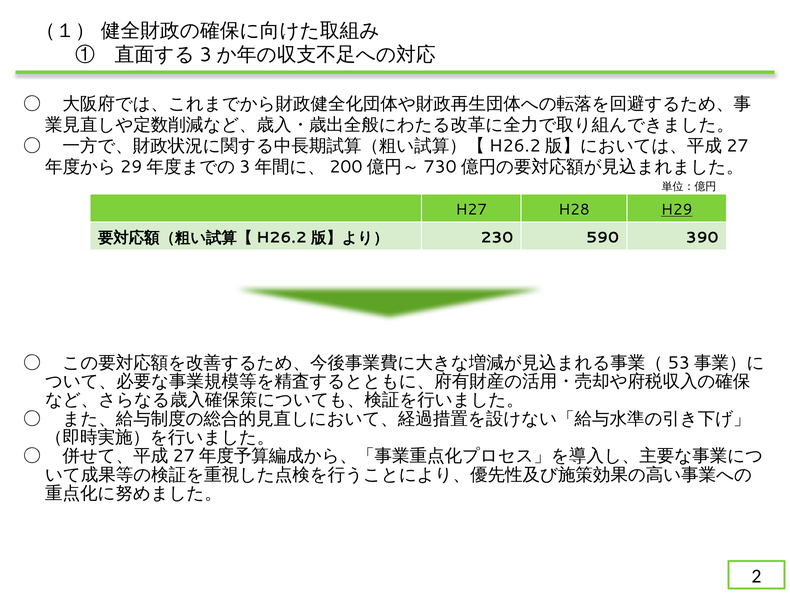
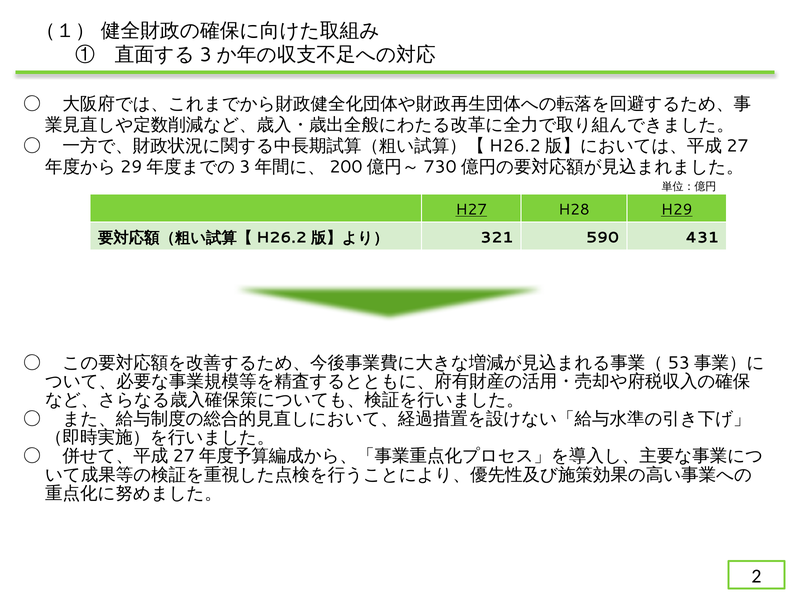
H27 underline: none -> present (471, 209)
230: 230 -> 321 (497, 237)
390: 390 -> 431 (702, 237)
